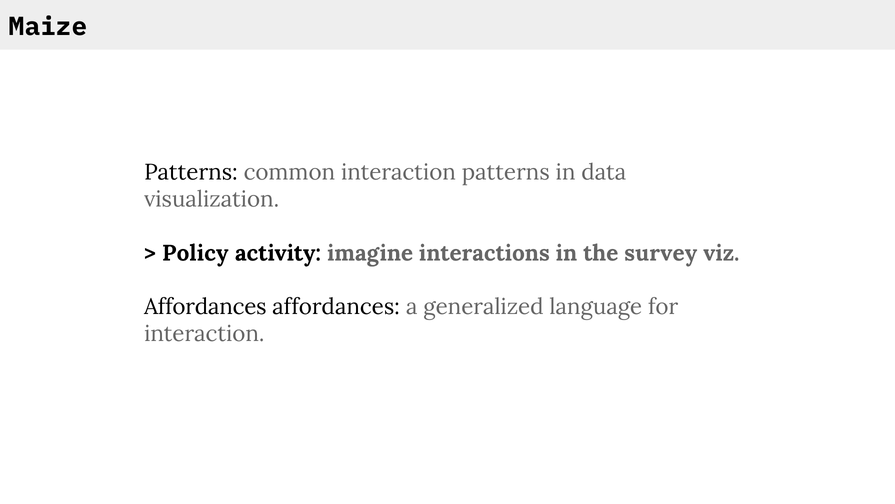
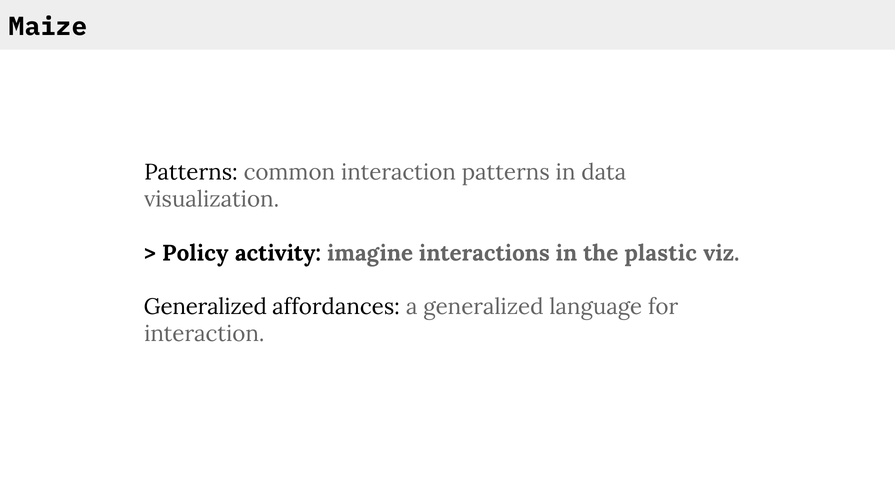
survey: survey -> plastic (661, 253)
Affordances: Affordances -> Generalized (205, 307)
